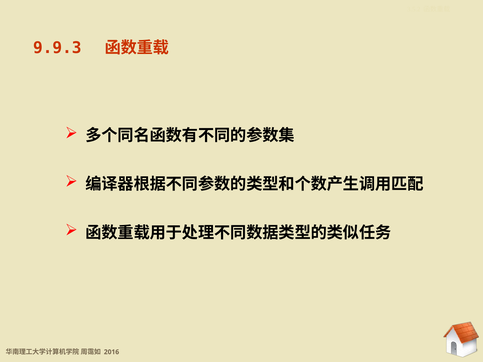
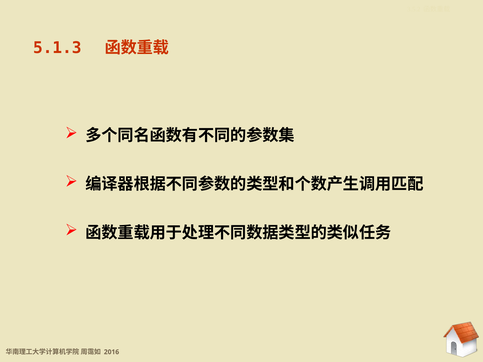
9.9.3: 9.9.3 -> 5.1.3 (57, 48)
